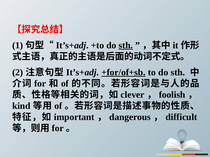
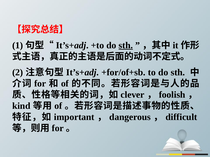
+for/of+sb underline: present -> none (123, 73)
